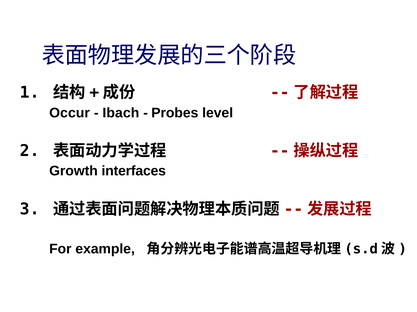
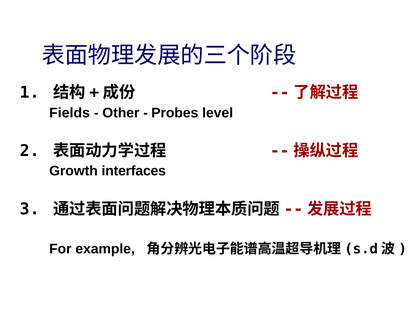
Occur: Occur -> Fields (70, 113)
Ibach: Ibach -> Other (121, 113)
